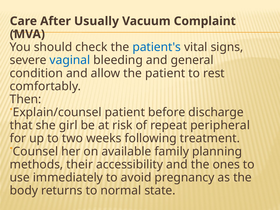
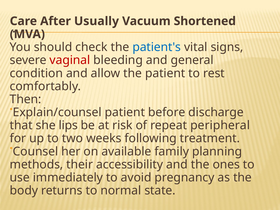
Complaint: Complaint -> Shortened (205, 21)
vaginal colour: blue -> red (70, 60)
girl: girl -> lips (68, 125)
